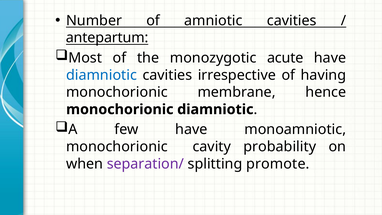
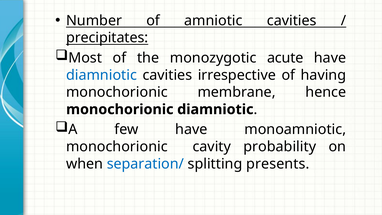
antepartum: antepartum -> precipitates (107, 38)
separation/ colour: purple -> blue (145, 164)
promote: promote -> presents (278, 164)
